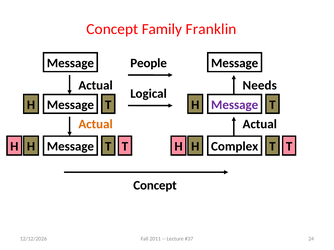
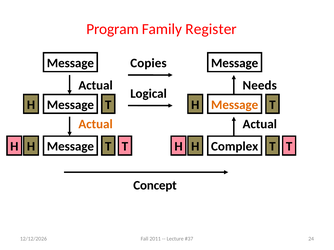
Concept: Concept -> Program (113, 29)
Franklin: Franklin -> Register (211, 29)
People: People -> Copies (148, 63)
Message colour: purple -> orange (235, 105)
